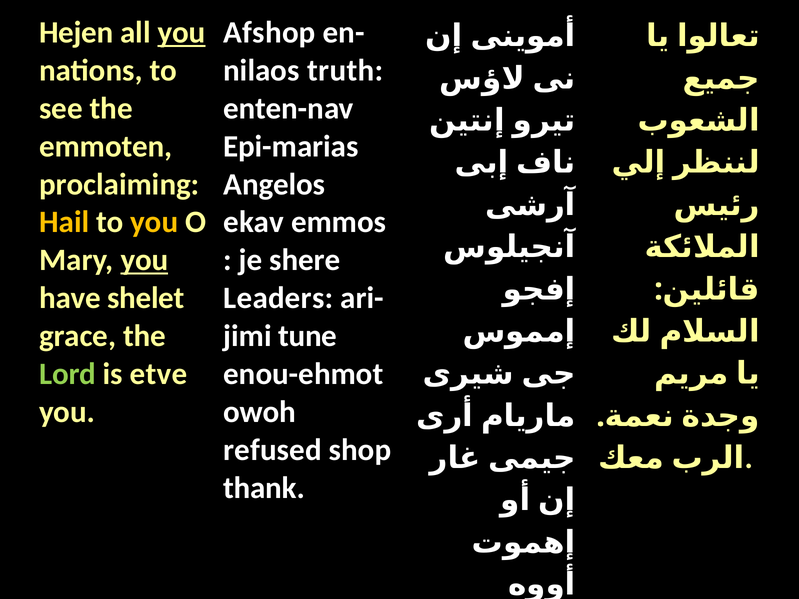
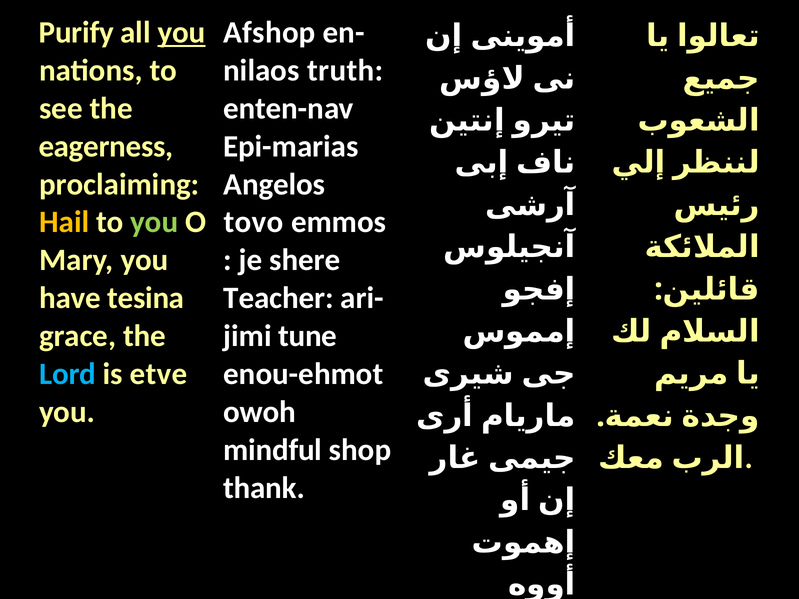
Hejen: Hejen -> Purify (76, 32)
emmoten: emmoten -> eagerness (106, 146)
you colour: yellow -> light green (154, 222)
ekav: ekav -> tovo (254, 222)
you underline: present -> none (144, 260)
shelet: shelet -> tesina (146, 298)
Leaders: Leaders -> Teacher (278, 298)
Lord colour: light green -> light blue (68, 374)
refused: refused -> mindful (273, 450)
